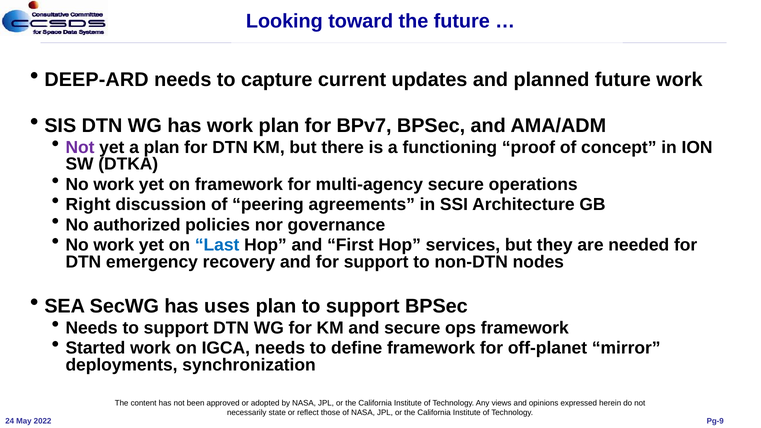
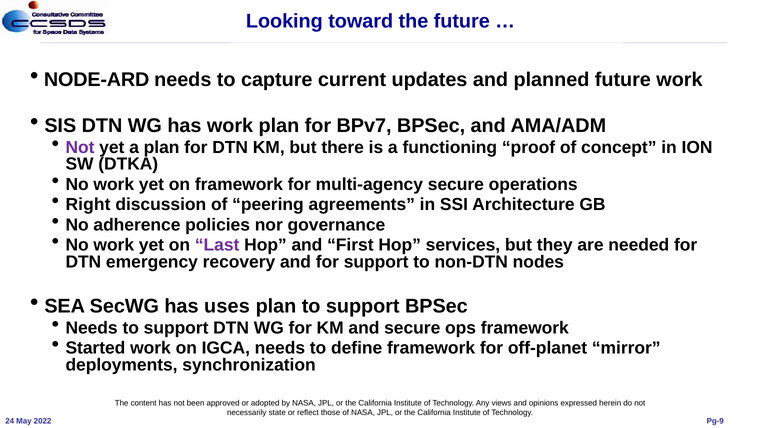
DEEP-ARD: DEEP-ARD -> NODE-ARD (97, 80)
authorized: authorized -> adherence (137, 225)
Last colour: blue -> purple (217, 245)
